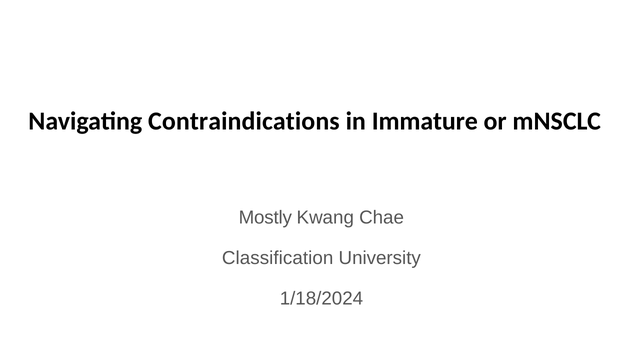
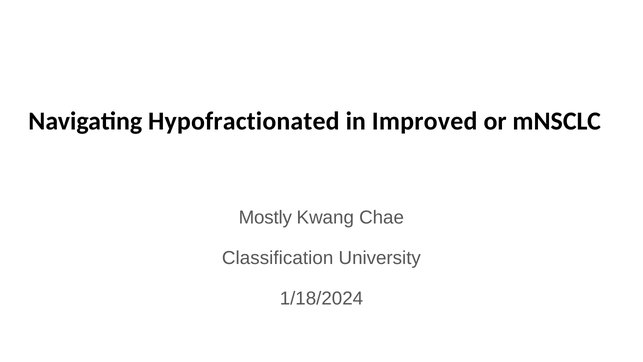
Contraindications: Contraindications -> Hypofractionated (244, 121)
Immature: Immature -> Improved (425, 121)
